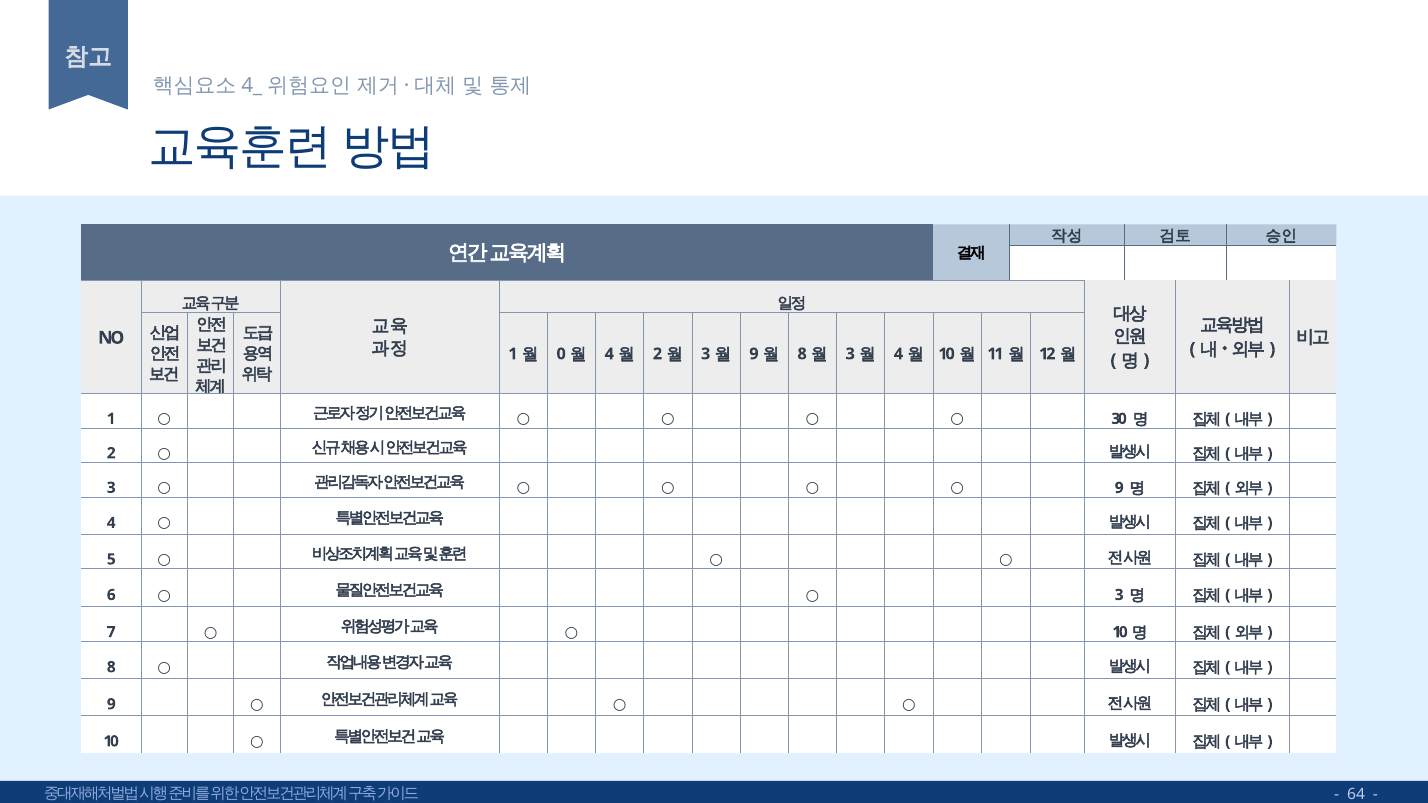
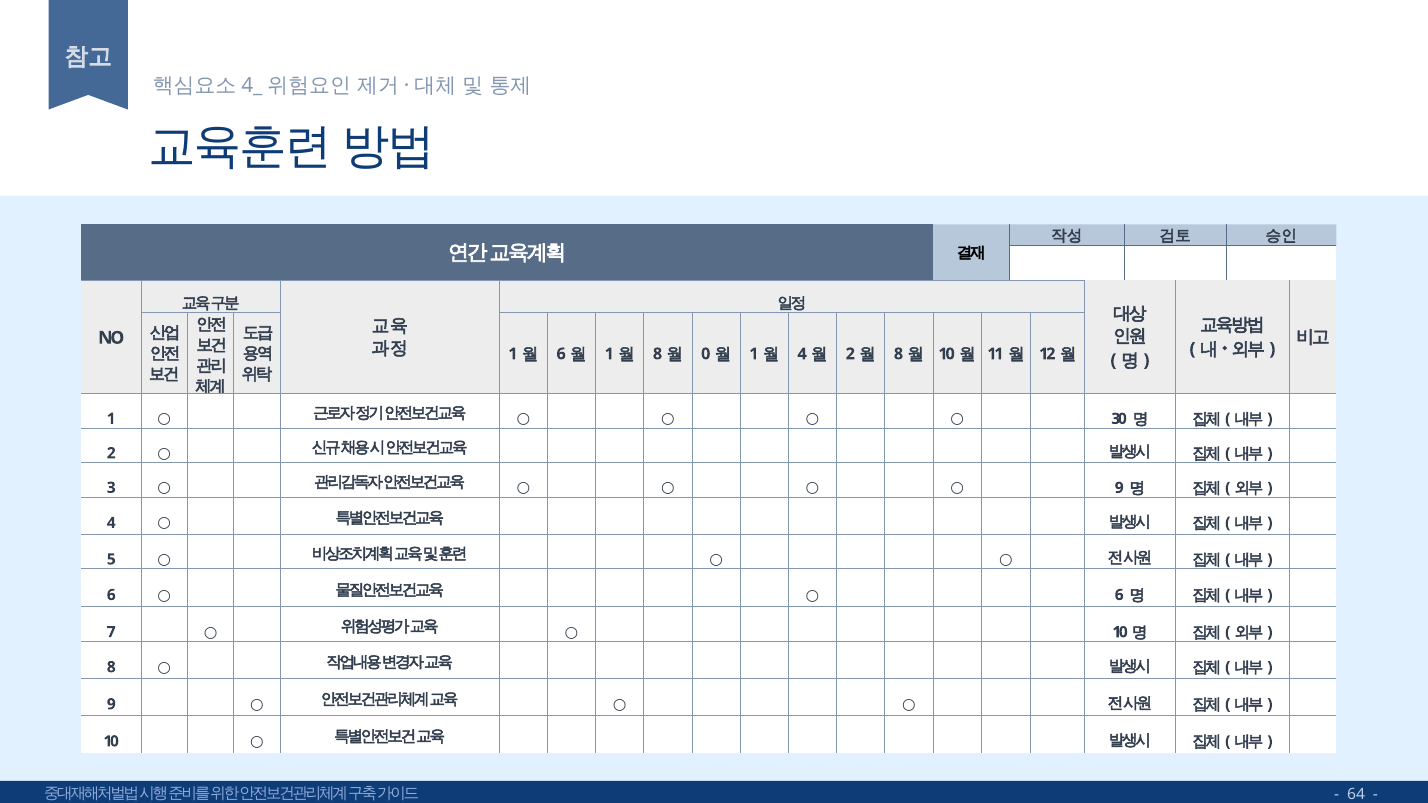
0: 0 -> 6 (561, 354)
4: 4 -> 1 (609, 354)
2: 2 -> 8 (658, 354)
3: 3 -> 0 (706, 354)
9: 9 -> 1 (754, 354)
8: 8 -> 4 (802, 354)
3: 3 -> 2 (850, 354)
4: 4 -> 8 (898, 354)
3: 3 -> 6 (1119, 595)
